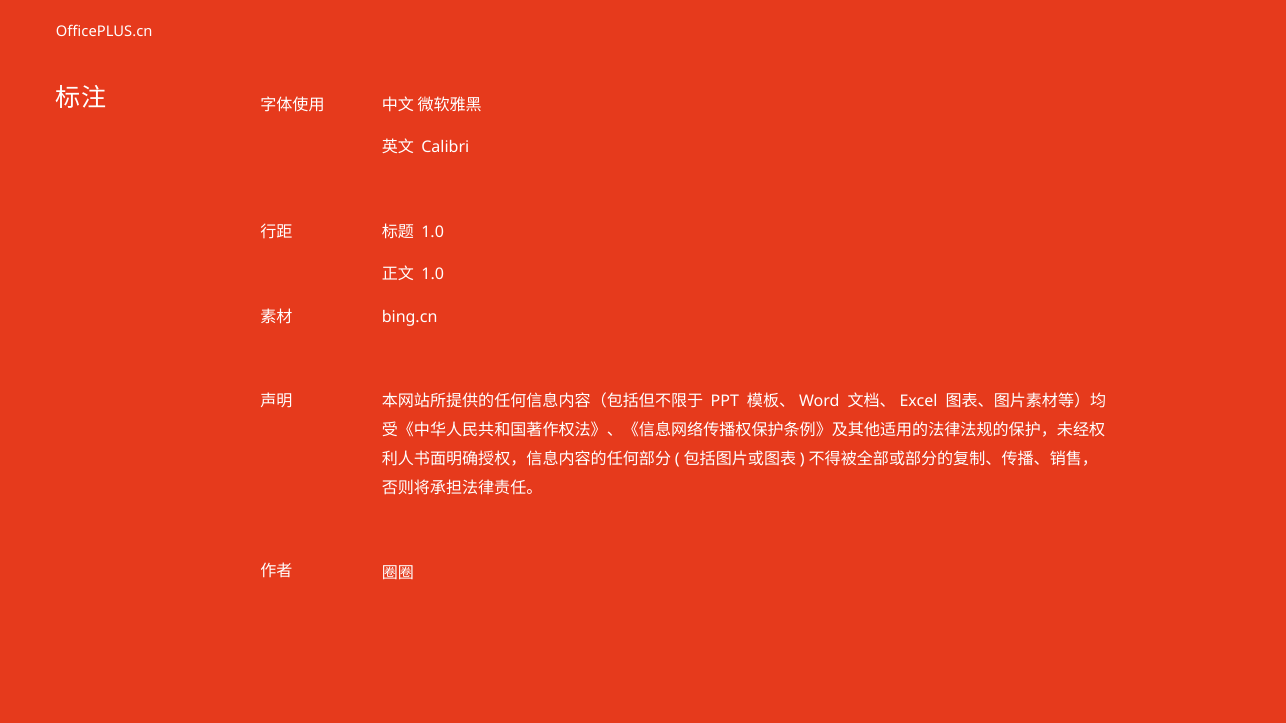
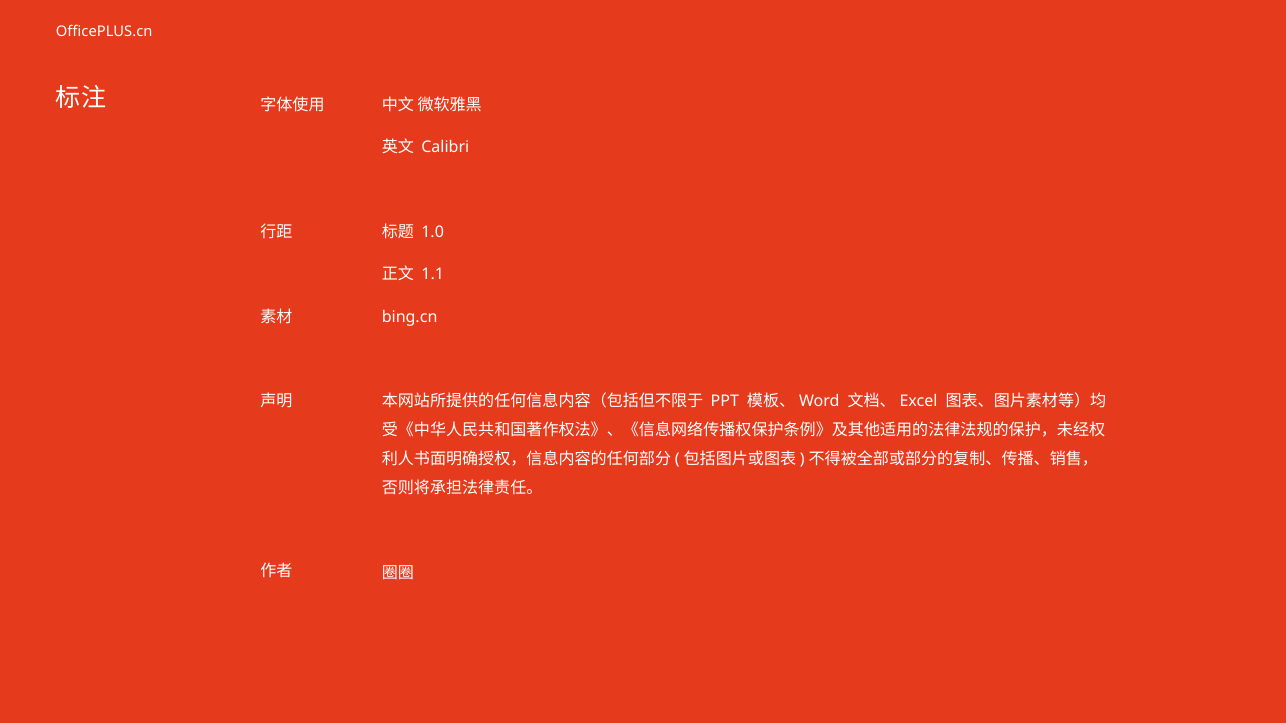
1.0: 1.0 -> 1.1 (433, 275)
